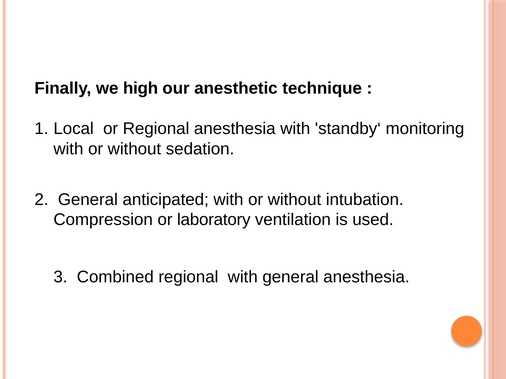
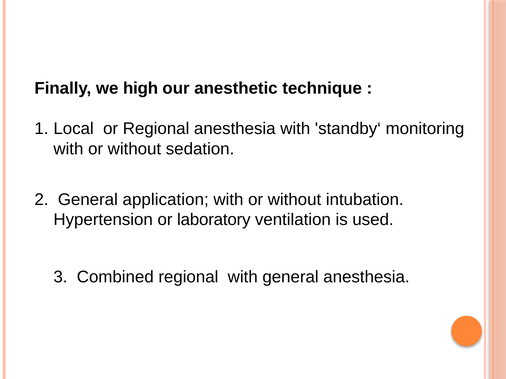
anticipated: anticipated -> application (166, 200)
Compression: Compression -> Hypertension (103, 220)
